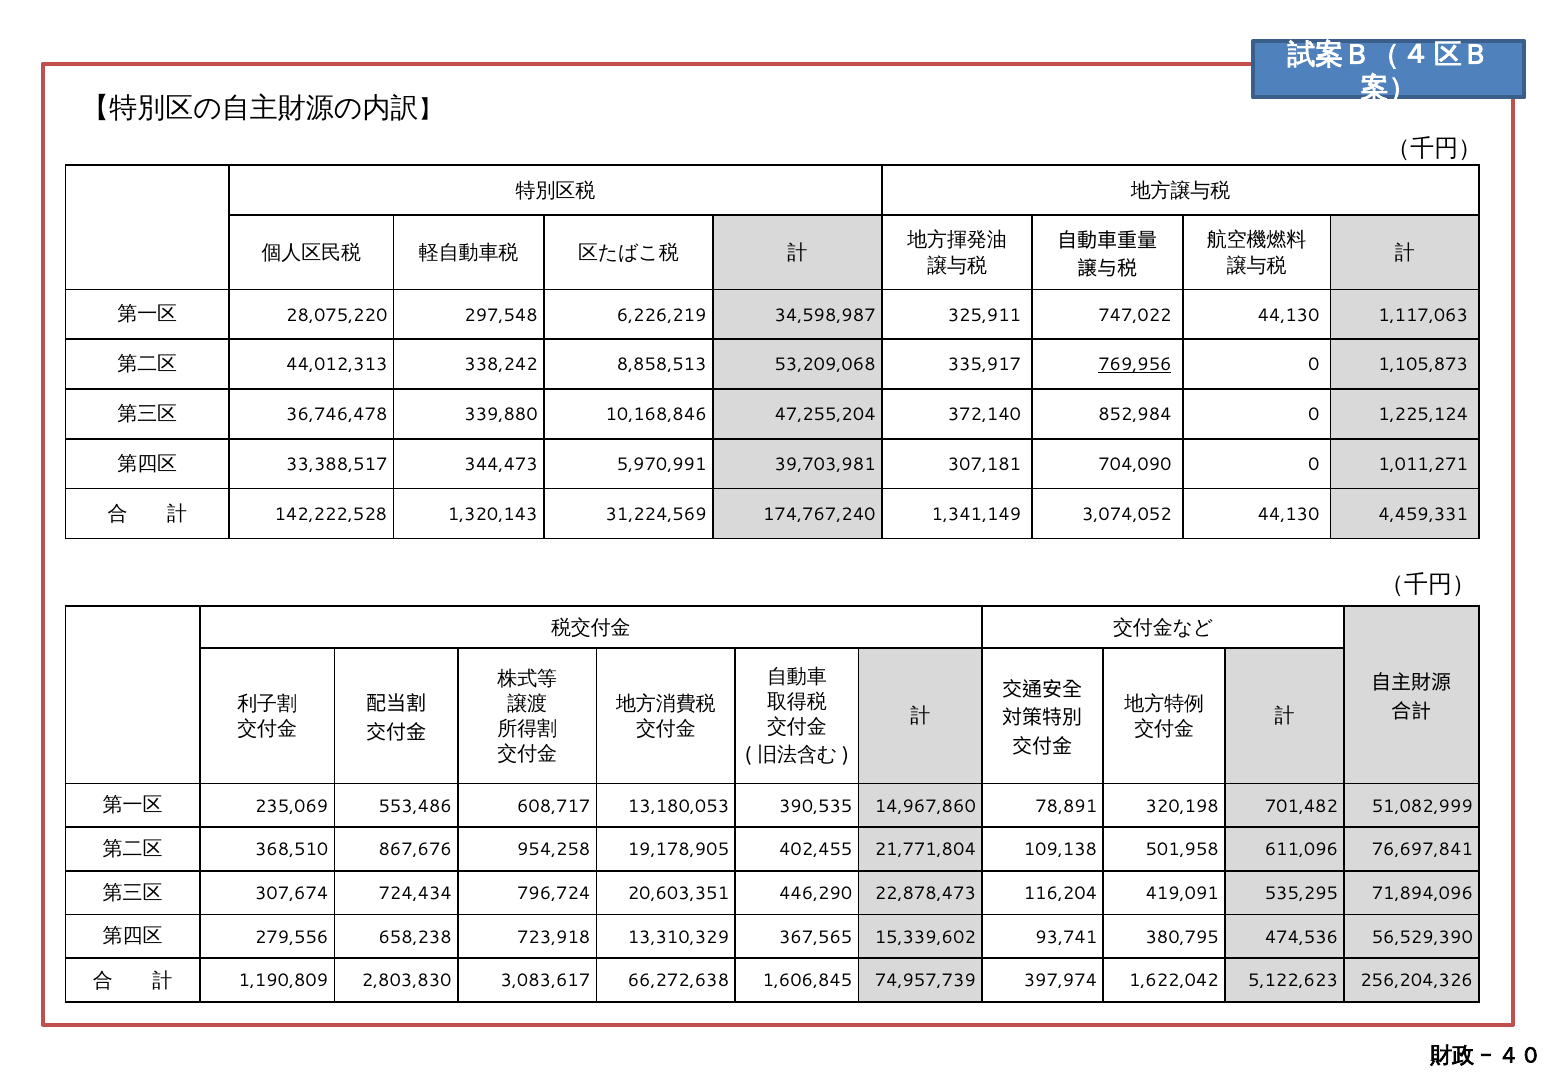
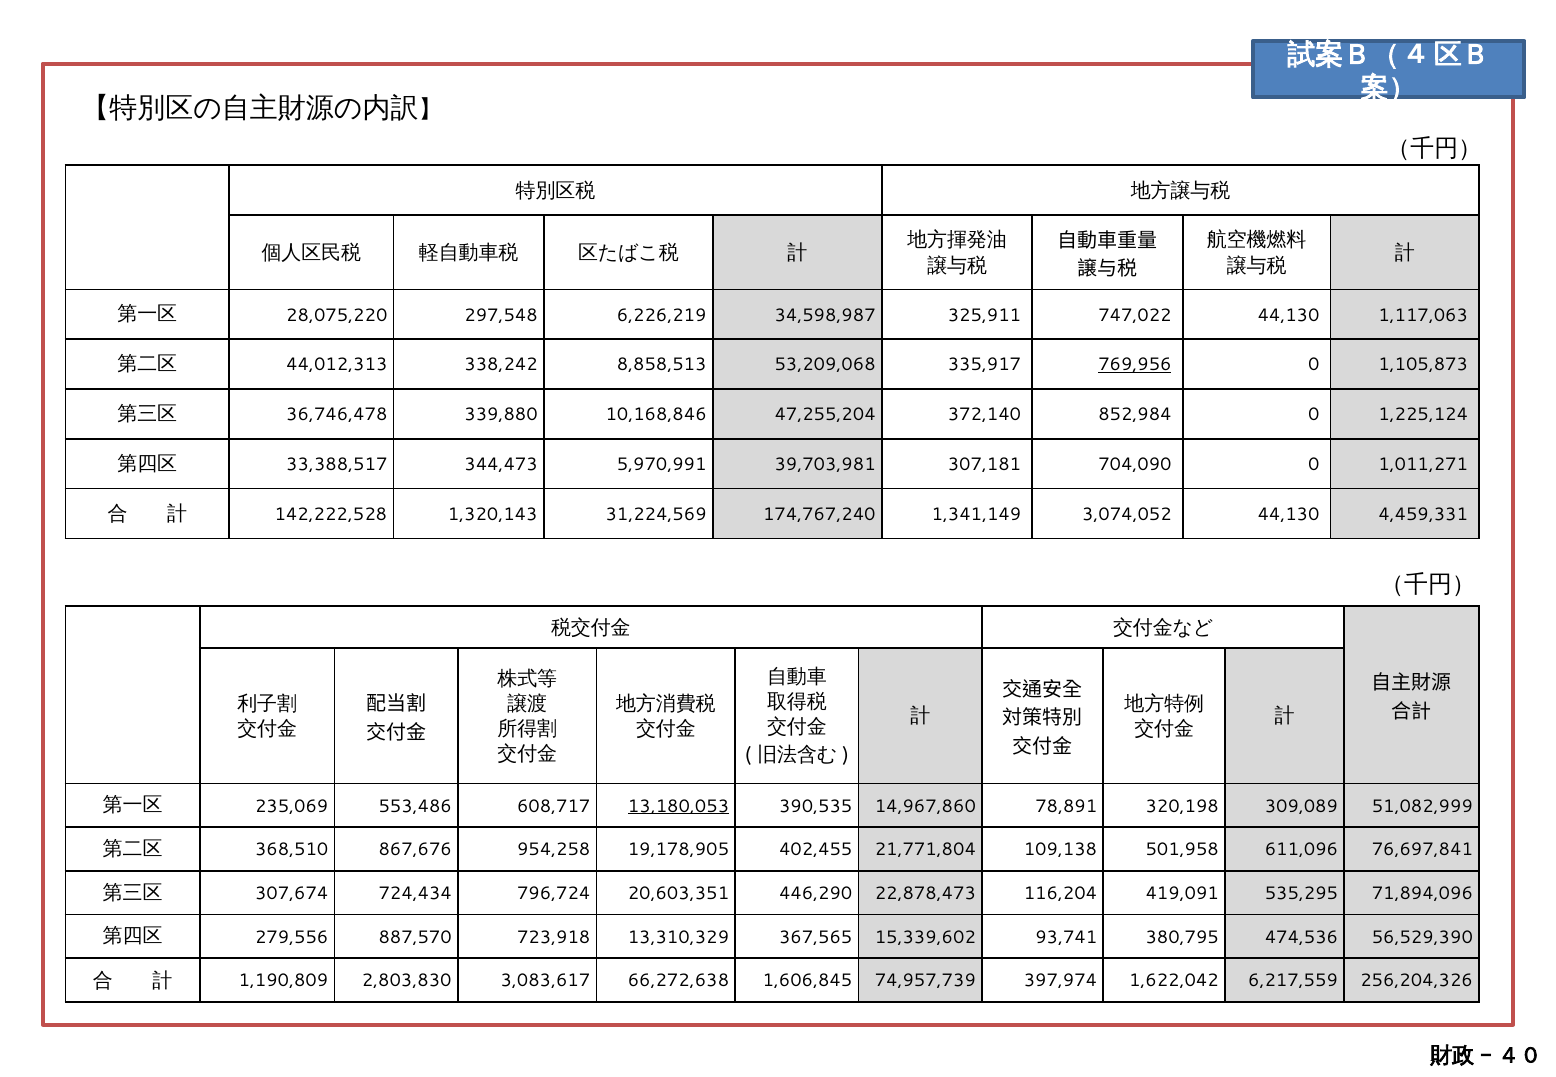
13,180,053 underline: none -> present (679, 806)
701,482: 701,482 -> 309,089 (1301, 806)
658,238: 658,238 -> 887,570 (415, 937)
5,122,623: 5,122,623 -> 6,217,559 (1293, 981)
